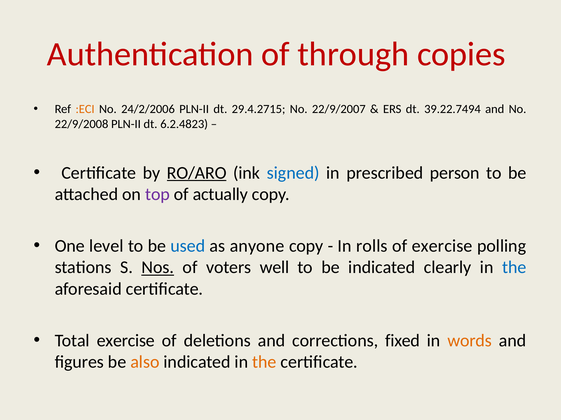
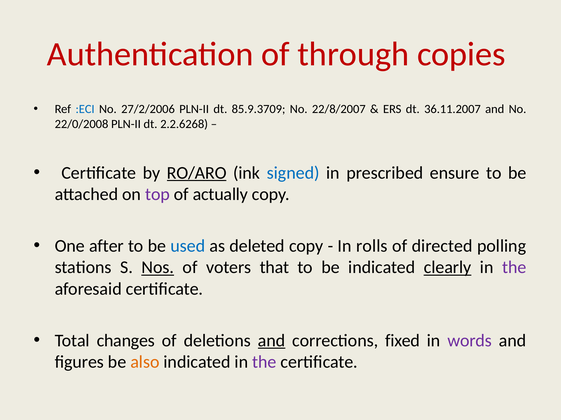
:ECI colour: orange -> blue (85, 109)
24/2/2006: 24/2/2006 -> 27/2/2006 (148, 109)
29.4.2715: 29.4.2715 -> 85.9.3709 (259, 109)
22/9/2007: 22/9/2007 -> 22/8/2007 (339, 109)
39.22.7494: 39.22.7494 -> 36.11.2007 (452, 109)
22/9/2008: 22/9/2008 -> 22/0/2008 (82, 124)
6.2.4823: 6.2.4823 -> 2.2.6268 (184, 124)
person: person -> ensure (455, 173)
level: level -> after (106, 246)
anyone: anyone -> deleted (257, 246)
of exercise: exercise -> directed (442, 246)
well: well -> that (274, 268)
clearly underline: none -> present (448, 268)
the colour: blue -> purple (514, 268)
Total exercise: exercise -> changes (126, 341)
and underline: none -> present (272, 341)
words colour: orange -> purple (470, 341)
the colour: orange -> purple (264, 363)
